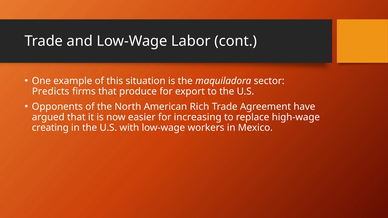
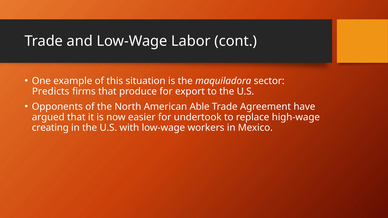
Rich: Rich -> Able (200, 107)
increasing: increasing -> undertook (198, 117)
